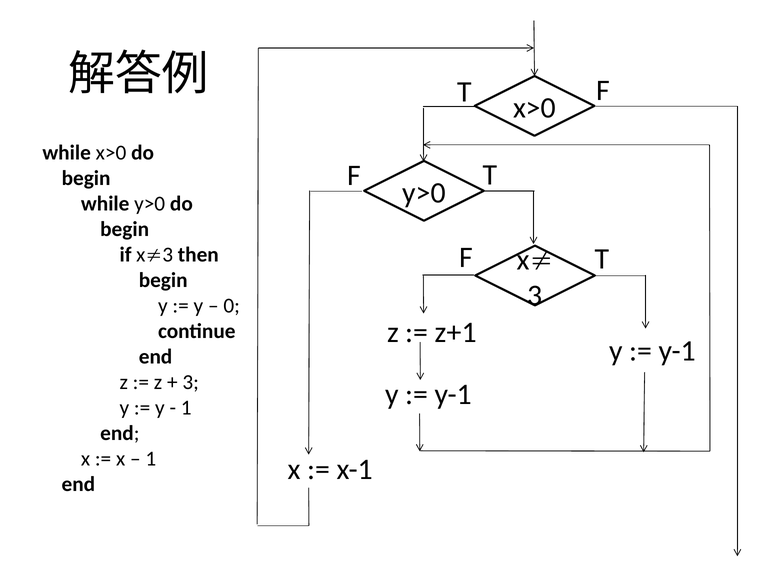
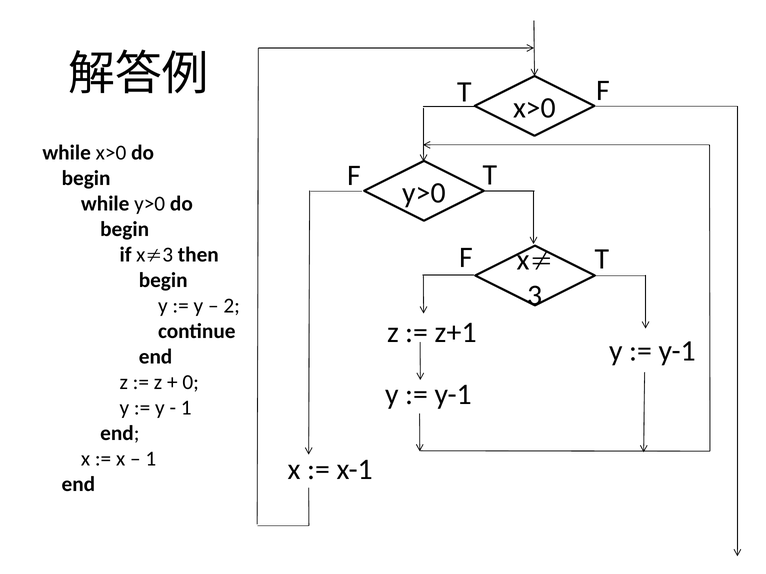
0: 0 -> 2 (232, 306)
3: 3 -> 0 (191, 383)
